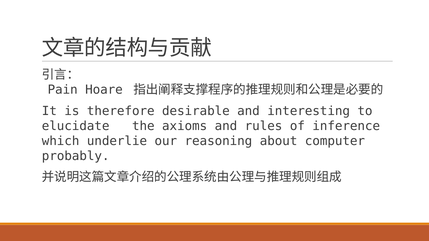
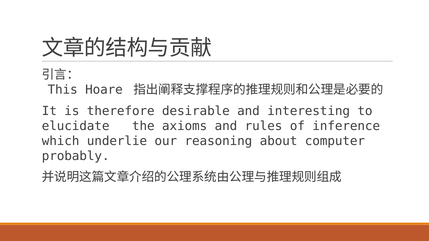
Pain: Pain -> This (63, 90)
